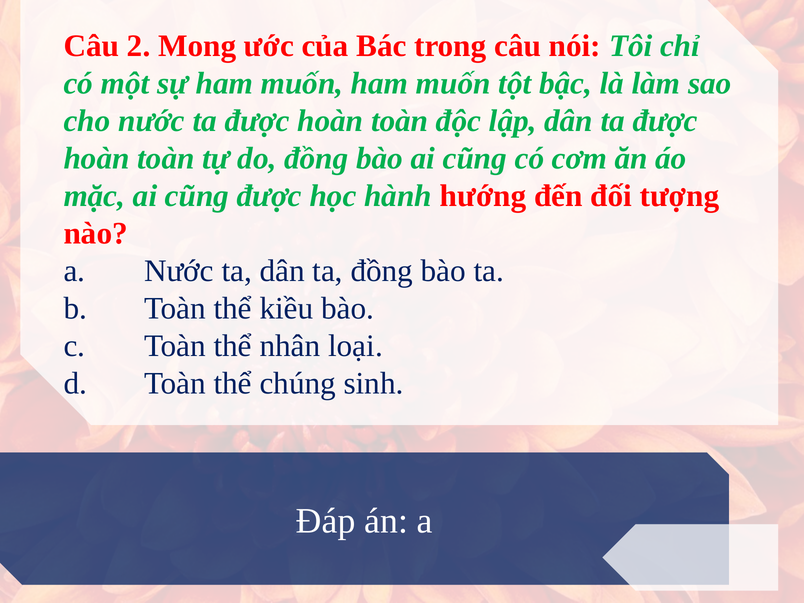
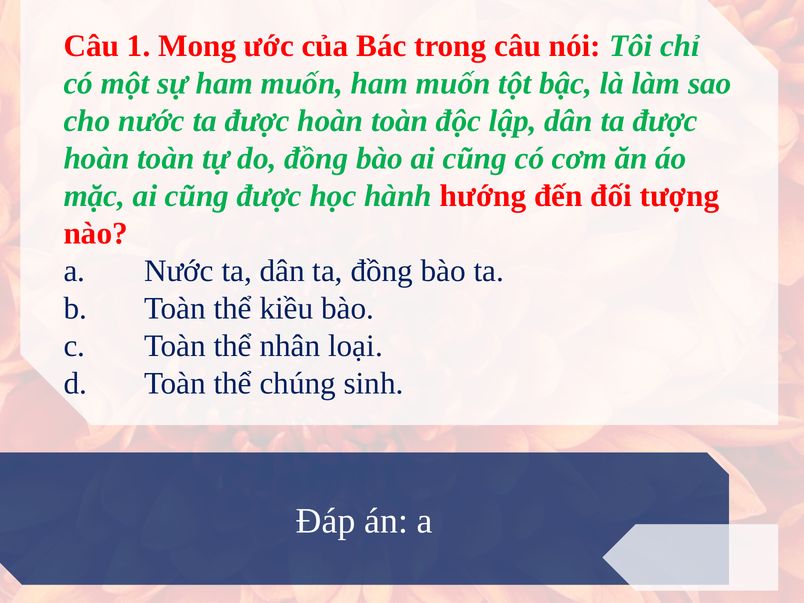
2: 2 -> 1 (139, 46)
